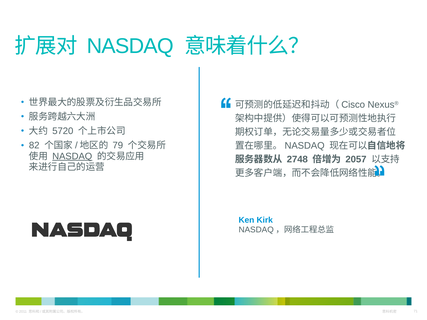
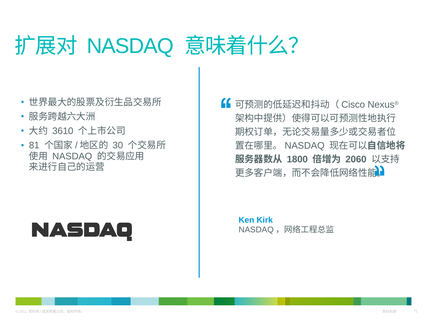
5720: 5720 -> 3610 (63, 131)
82: 82 -> 81 (34, 146)
79: 79 -> 30 (118, 146)
NASDAQ underline: present -> none (72, 156)
2748: 2748 -> 1800 (297, 160)
2057: 2057 -> 2060 (356, 160)
